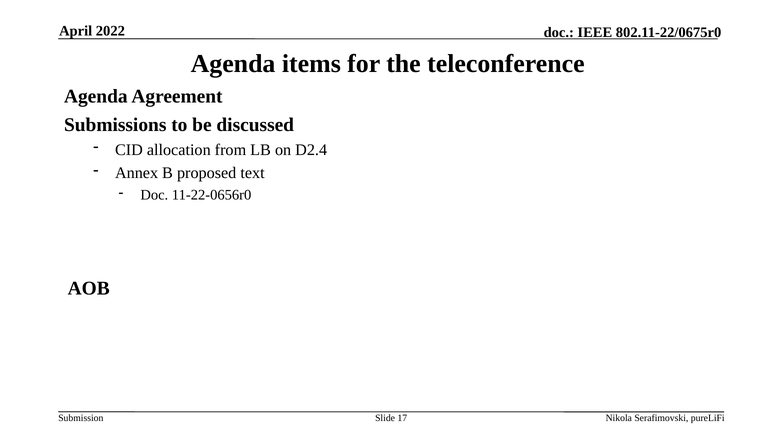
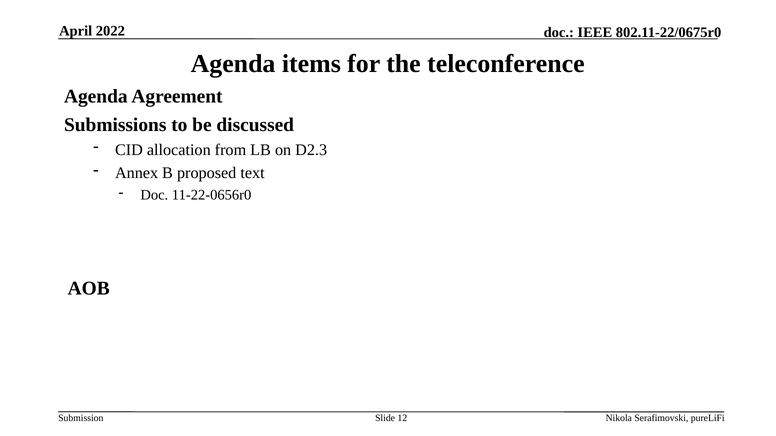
D2.4: D2.4 -> D2.3 (311, 150)
17: 17 -> 12 (402, 419)
